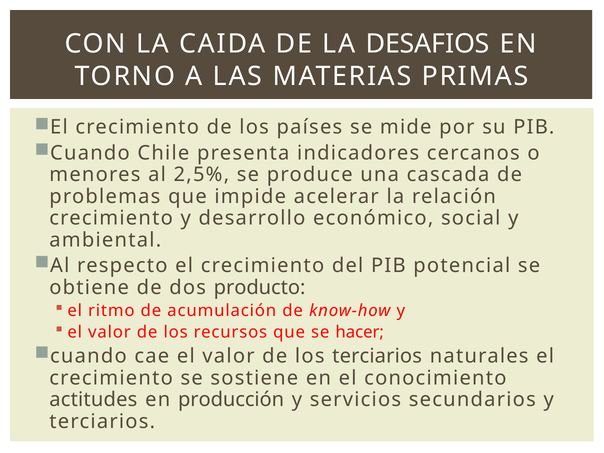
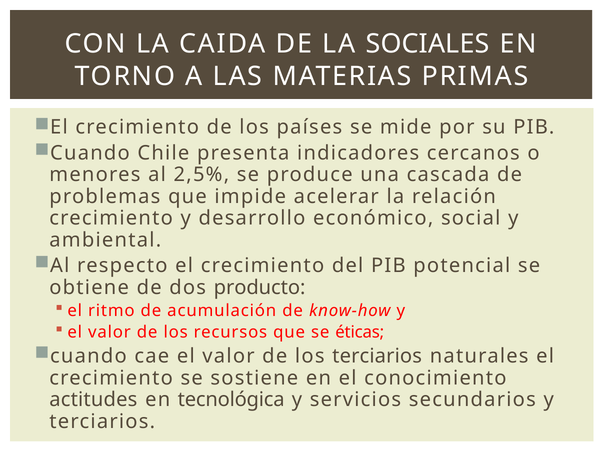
DESAFIOS: DESAFIOS -> SOCIALES (427, 44)
hacer: hacer -> éticas (360, 332)
producción: producción -> tecnológica (231, 400)
